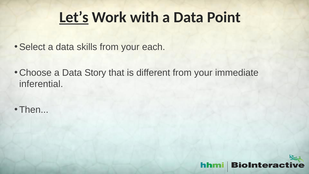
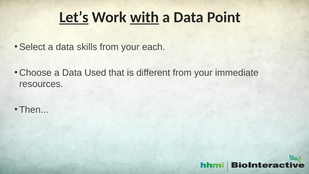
with underline: none -> present (144, 17)
Story: Story -> Used (95, 73)
inferential: inferential -> resources (41, 84)
